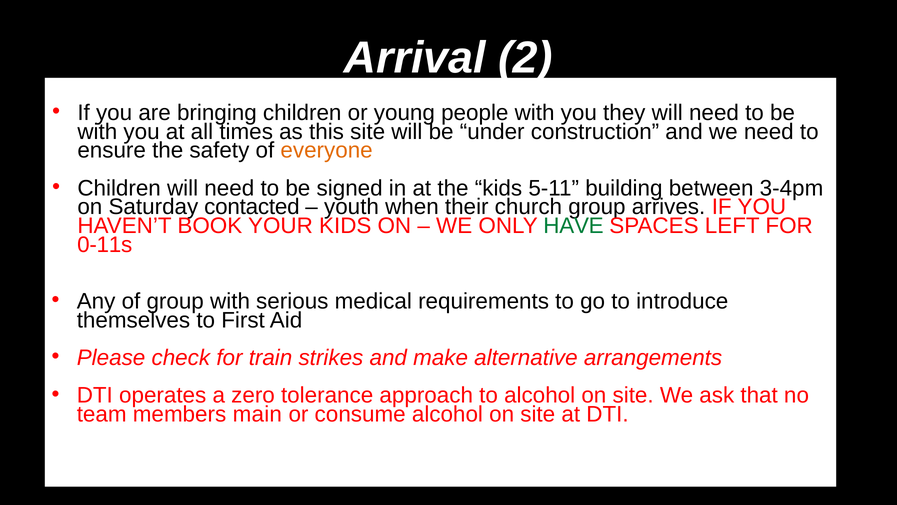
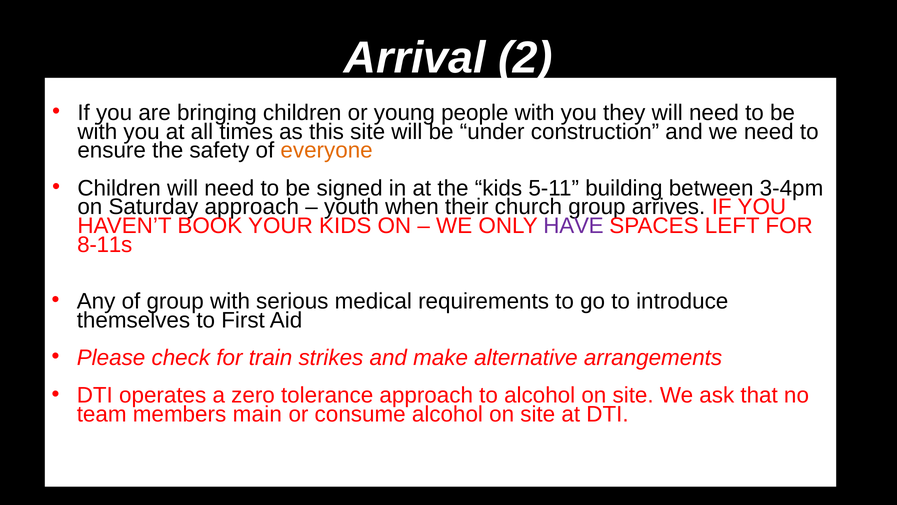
Saturday contacted: contacted -> approach (252, 207)
HAVE colour: green -> purple (573, 226)
0-11s: 0-11s -> 8-11s (105, 245)
